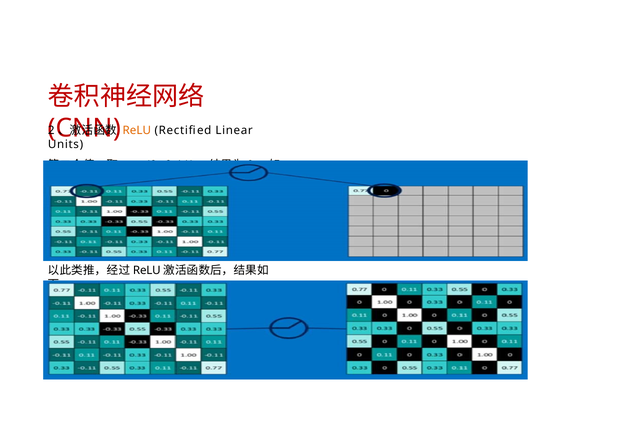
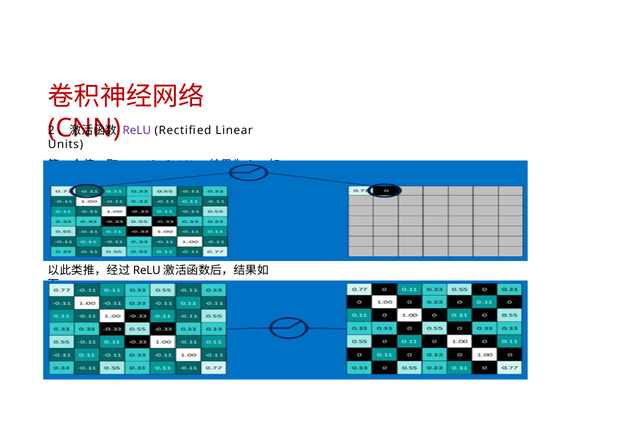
ReLU colour: orange -> purple (137, 130)
